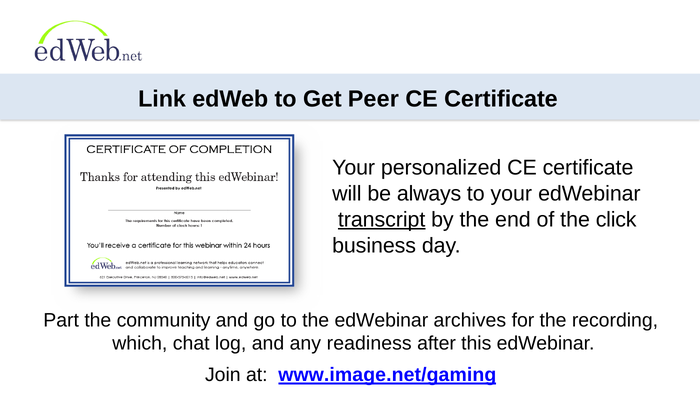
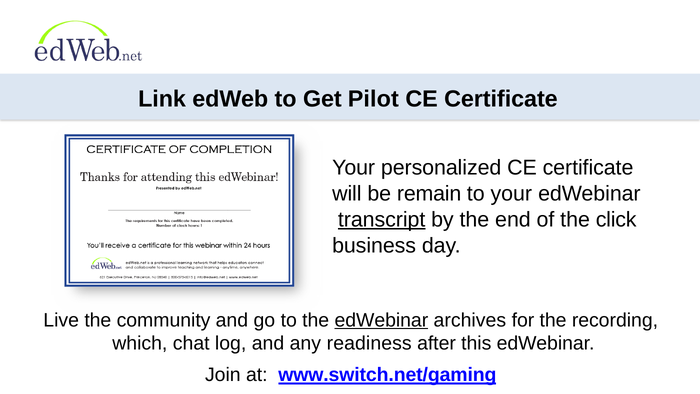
Peer: Peer -> Pilot (373, 99)
always: always -> remain (429, 193)
Part: Part -> Live (61, 320)
edWebinar underline: none -> present (381, 320)
www.image.net/gaming: www.image.net/gaming -> www.switch.net/gaming (387, 375)
